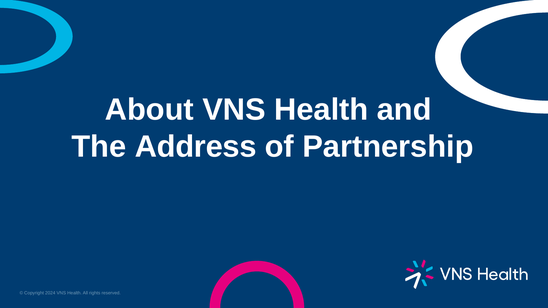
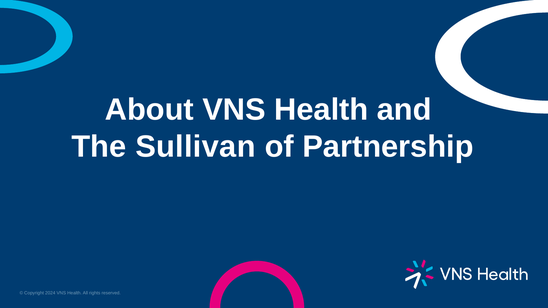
Address: Address -> Sullivan (195, 147)
